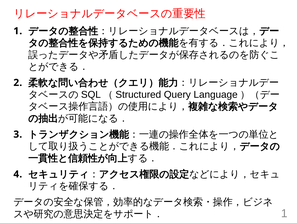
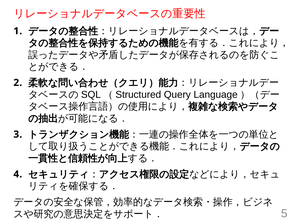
1: 1 -> 5 (284, 213)
